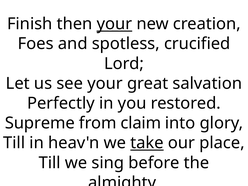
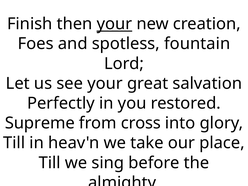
crucified: crucified -> fountain (197, 44)
claim: claim -> cross (141, 123)
take underline: present -> none (147, 143)
